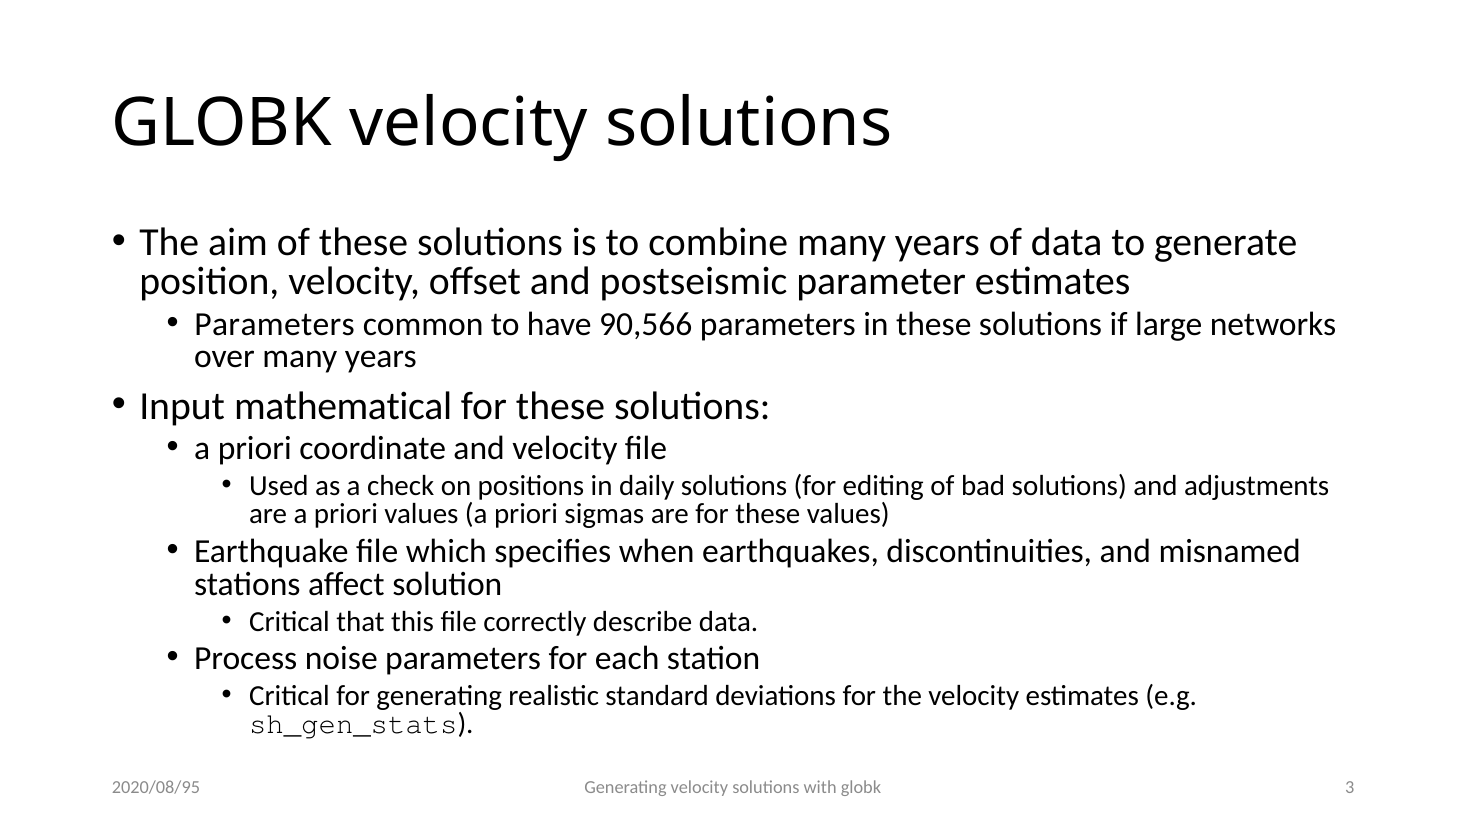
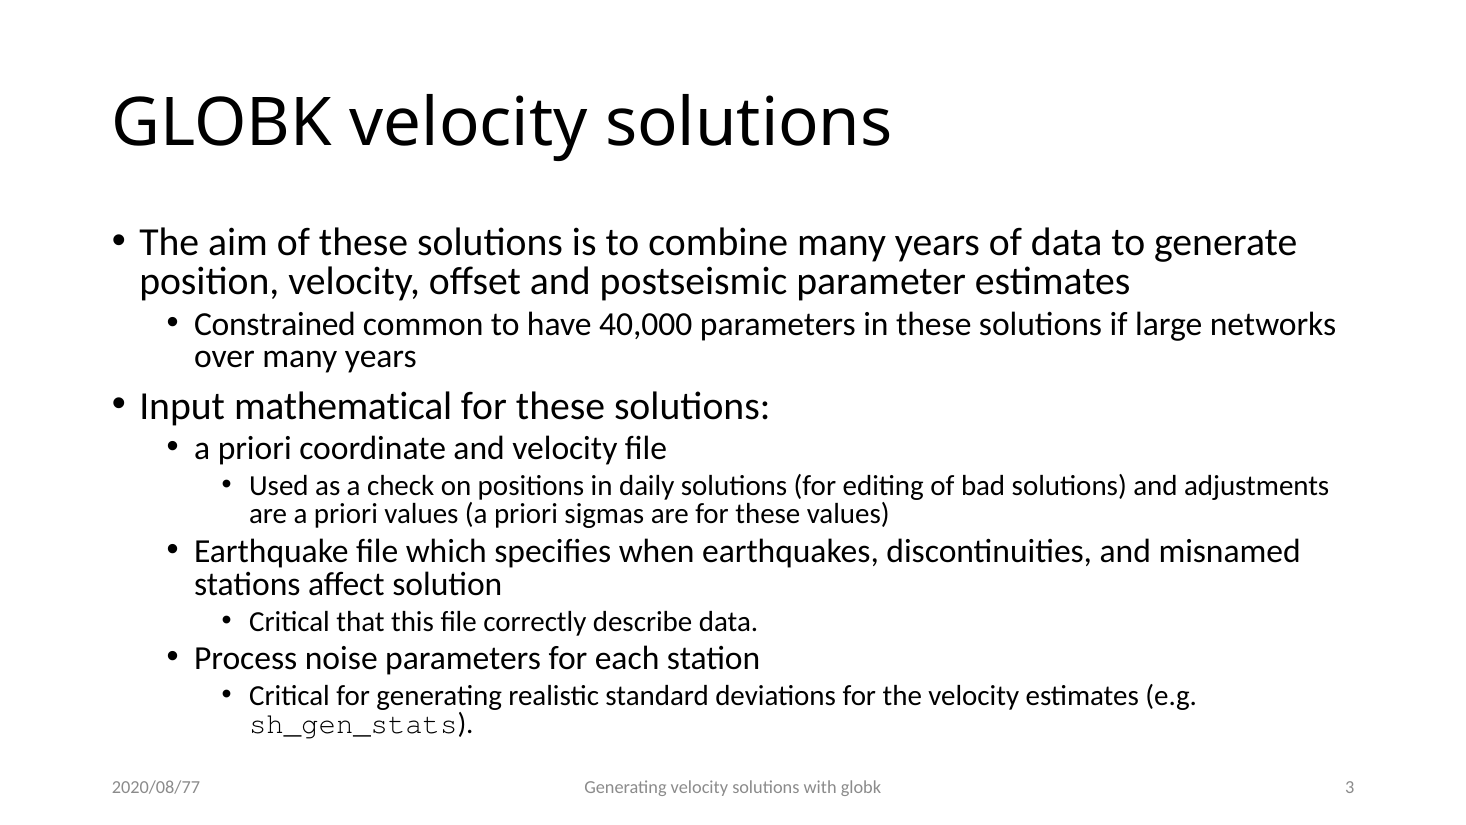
Parameters: Parameters -> Constrained (275, 324)
90,566: 90,566 -> 40,000 (646, 324)
2020/08/95: 2020/08/95 -> 2020/08/77 (156, 787)
